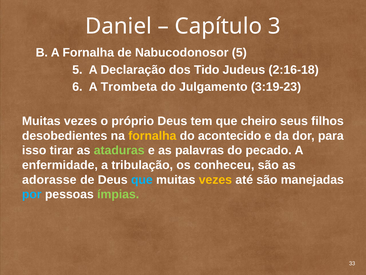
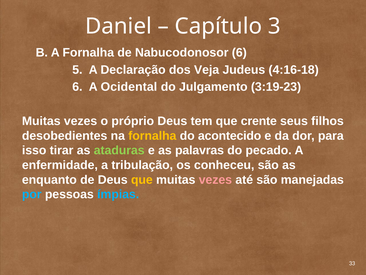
Nabucodonosor 5: 5 -> 6 (239, 53)
Tido: Tido -> Veja (207, 70)
2:16-18: 2:16-18 -> 4:16-18 (294, 70)
Trombeta: Trombeta -> Ocidental (129, 87)
cheiro: cheiro -> crente (259, 121)
adorasse: adorasse -> enquanto (49, 179)
que colour: light blue -> yellow (142, 179)
vezes colour: yellow -> pink (215, 179)
ímpias colour: light green -> light blue (118, 194)
